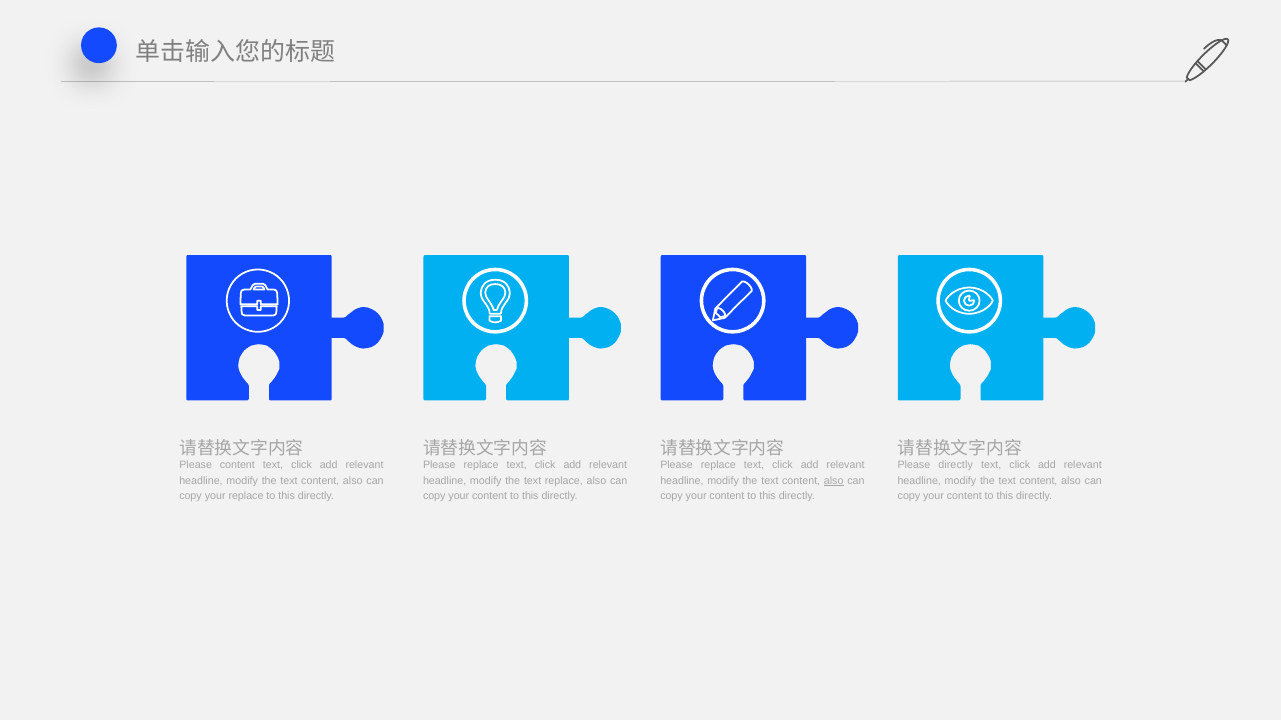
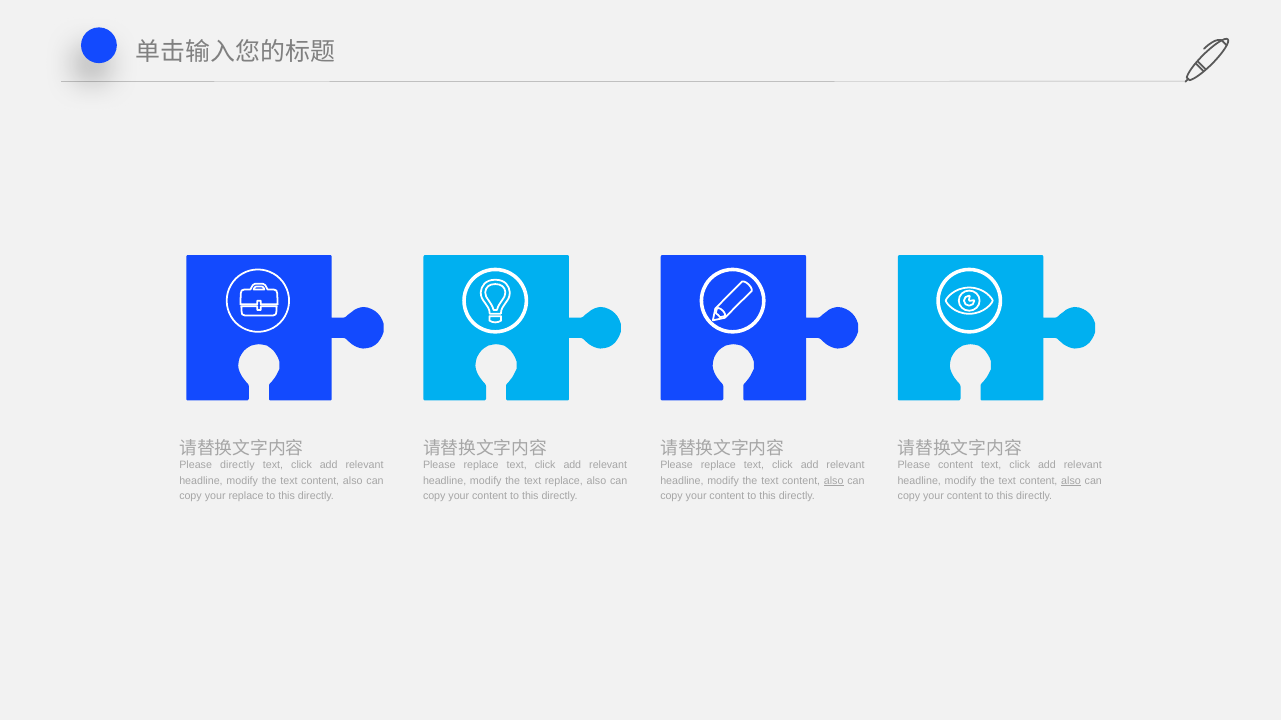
Please content: content -> directly (237, 466)
Please directly: directly -> content (956, 466)
also underline: none -> present (1071, 481)
